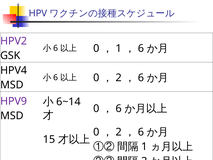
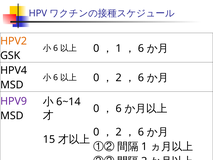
HPV2 colour: purple -> orange (14, 41)
